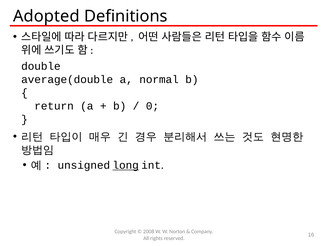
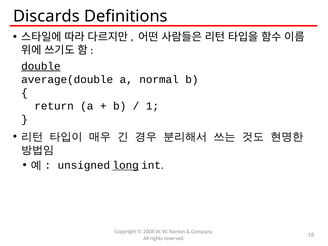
Adopted: Adopted -> Discards (46, 16)
double underline: none -> present (41, 66)
0: 0 -> 1 (152, 106)
